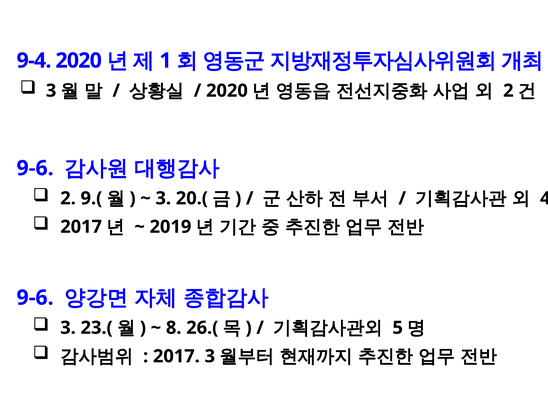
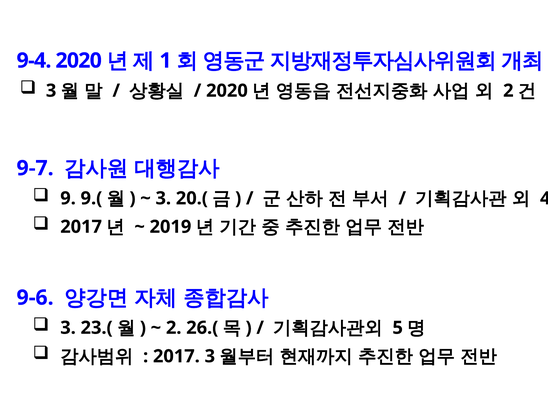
9-6: 9-6 -> 9-7 (35, 168)
2: 2 -> 9 (68, 198)
8: 8 -> 2 (174, 328)
